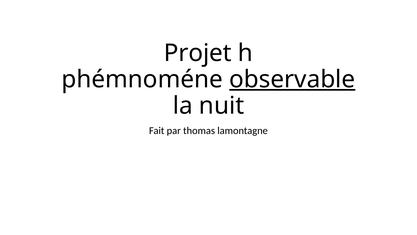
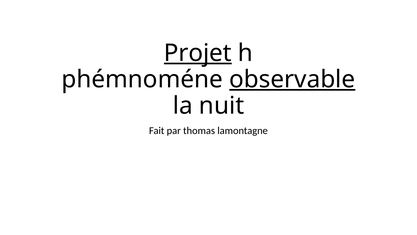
Projet underline: none -> present (198, 53)
